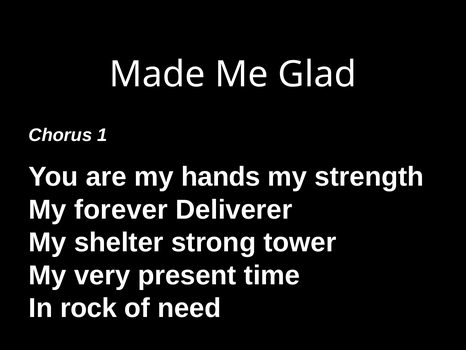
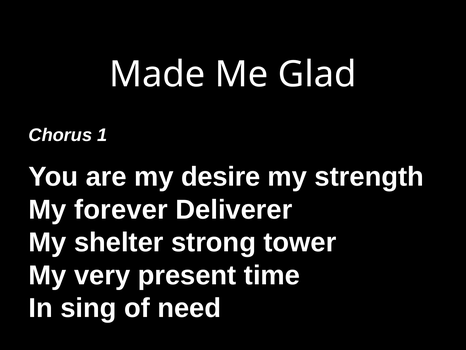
hands: hands -> desire (221, 177)
rock: rock -> sing (88, 308)
